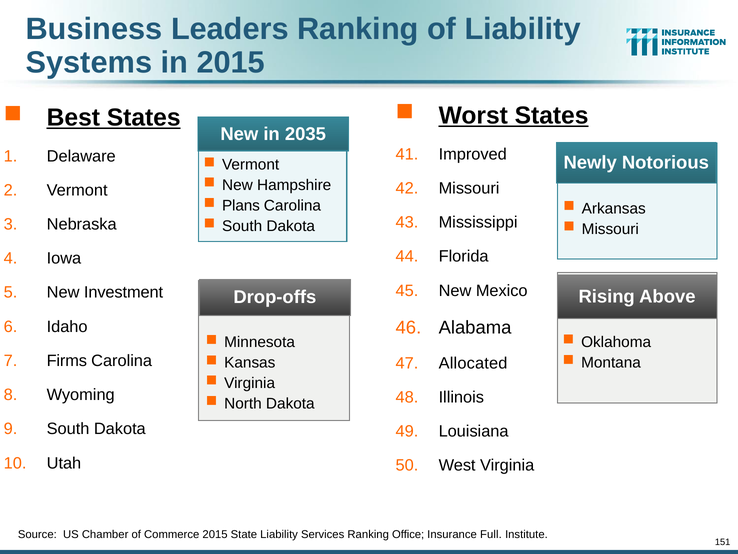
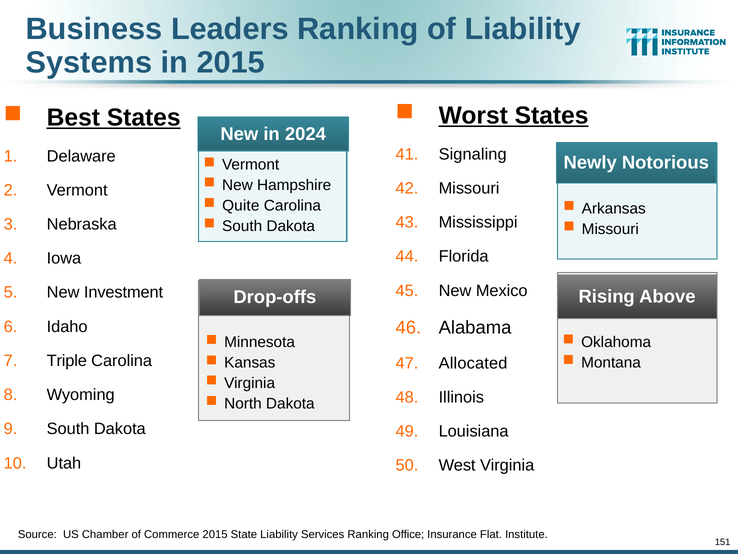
2035: 2035 -> 2024 (305, 134)
Improved: Improved -> Signaling (473, 154)
Plans: Plans -> Quite (241, 205)
Firms: Firms -> Triple (67, 360)
Full: Full -> Flat (491, 534)
